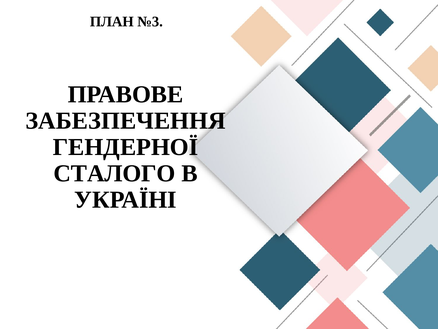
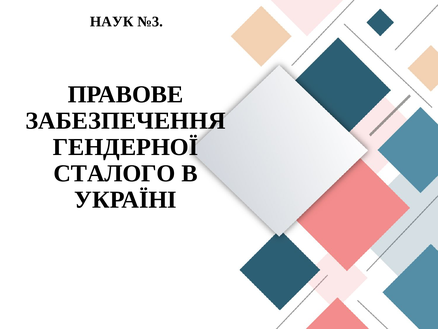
ПЛАН: ПЛАН -> НАУК (112, 22)
